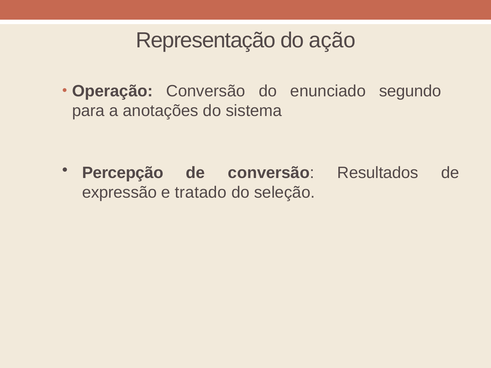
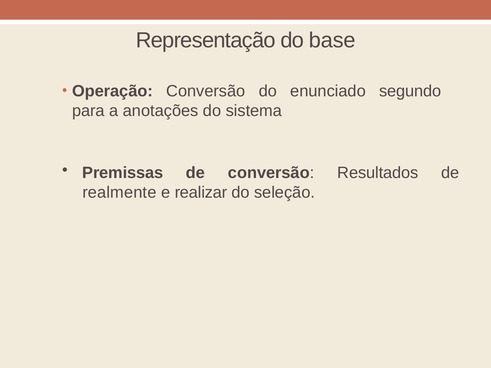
ação: ação -> base (332, 40)
Percepção: Percepção -> Premissas (123, 173)
expressão: expressão -> realmente (119, 193)
tratado: tratado -> realizar (201, 193)
